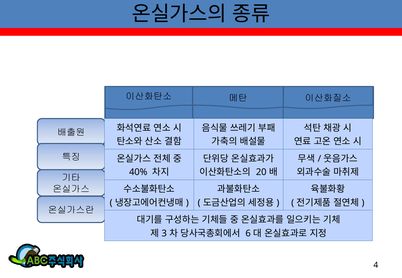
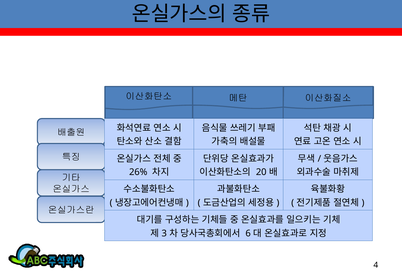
40%: 40% -> 26% (138, 172)
